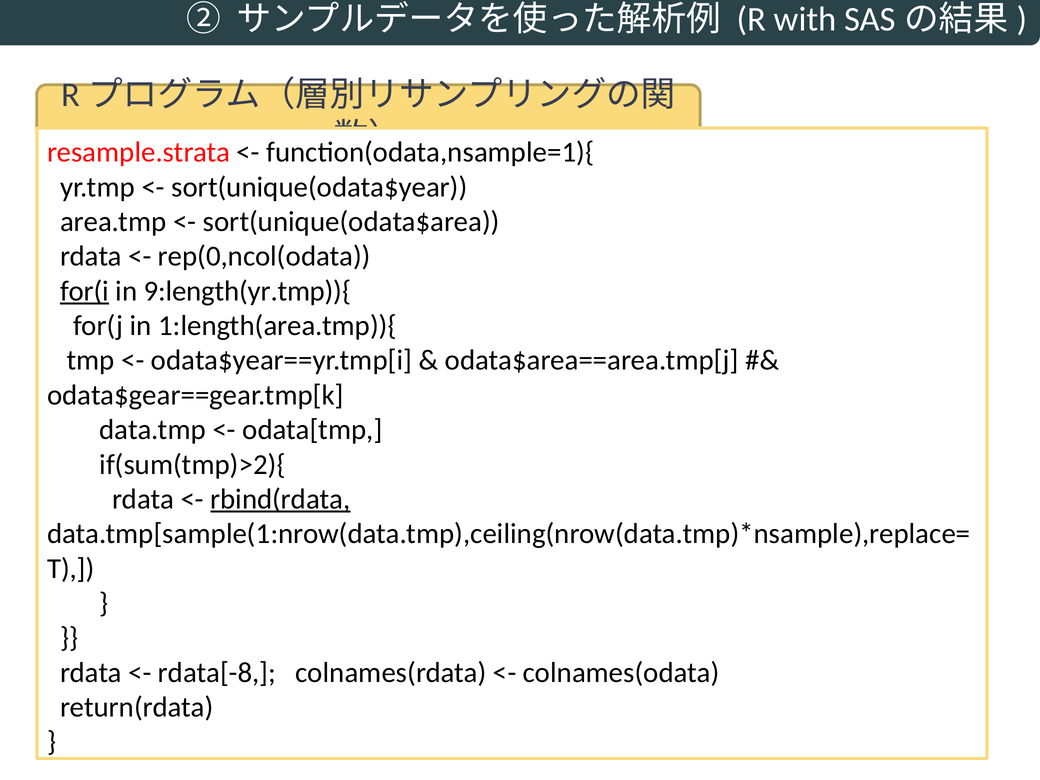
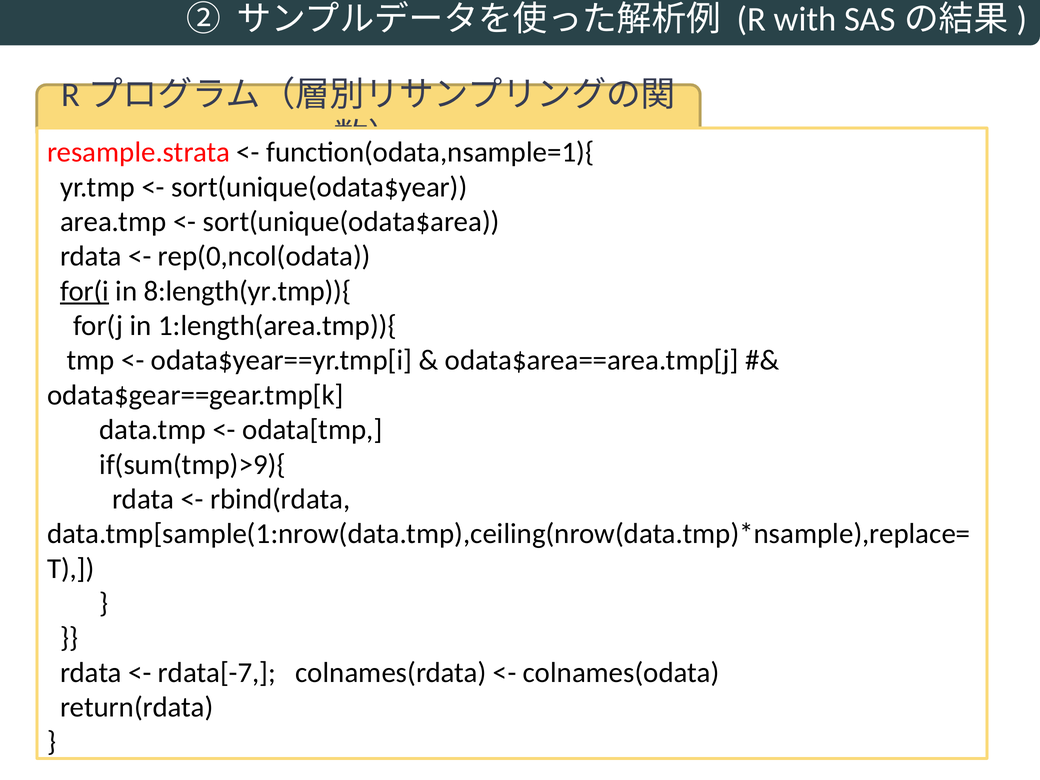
9:length(yr.tmp)){: 9:length(yr.tmp)){ -> 8:length(yr.tmp)){ (247, 291)
if(sum(tmp)>2){: if(sum(tmp)>2){ -> if(sum(tmp)>9){ (193, 464)
rbind(rdata underline: present -> none (280, 499)
rdata[-8: rdata[-8 -> rdata[-7 (217, 673)
